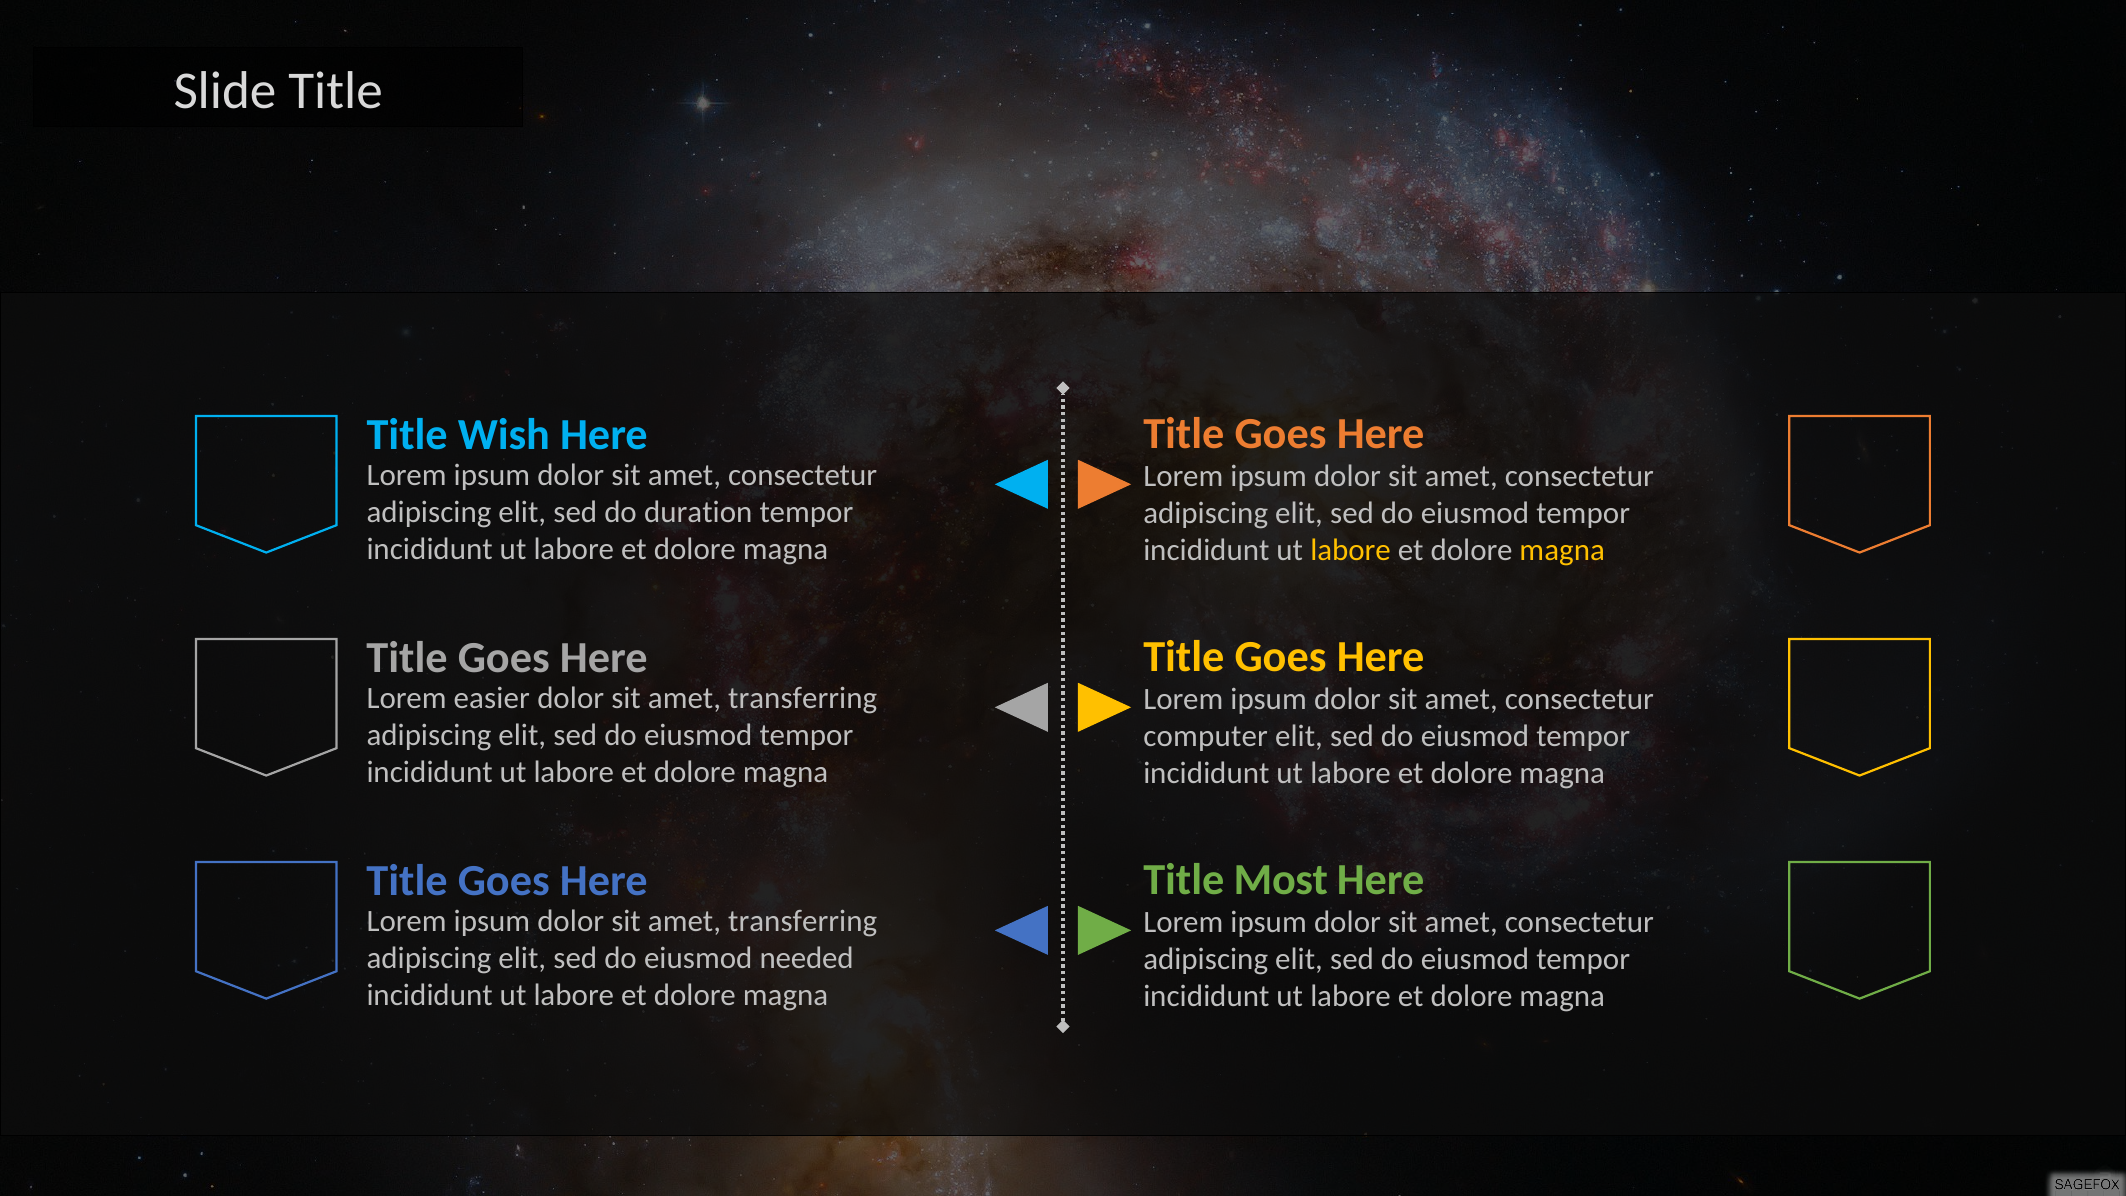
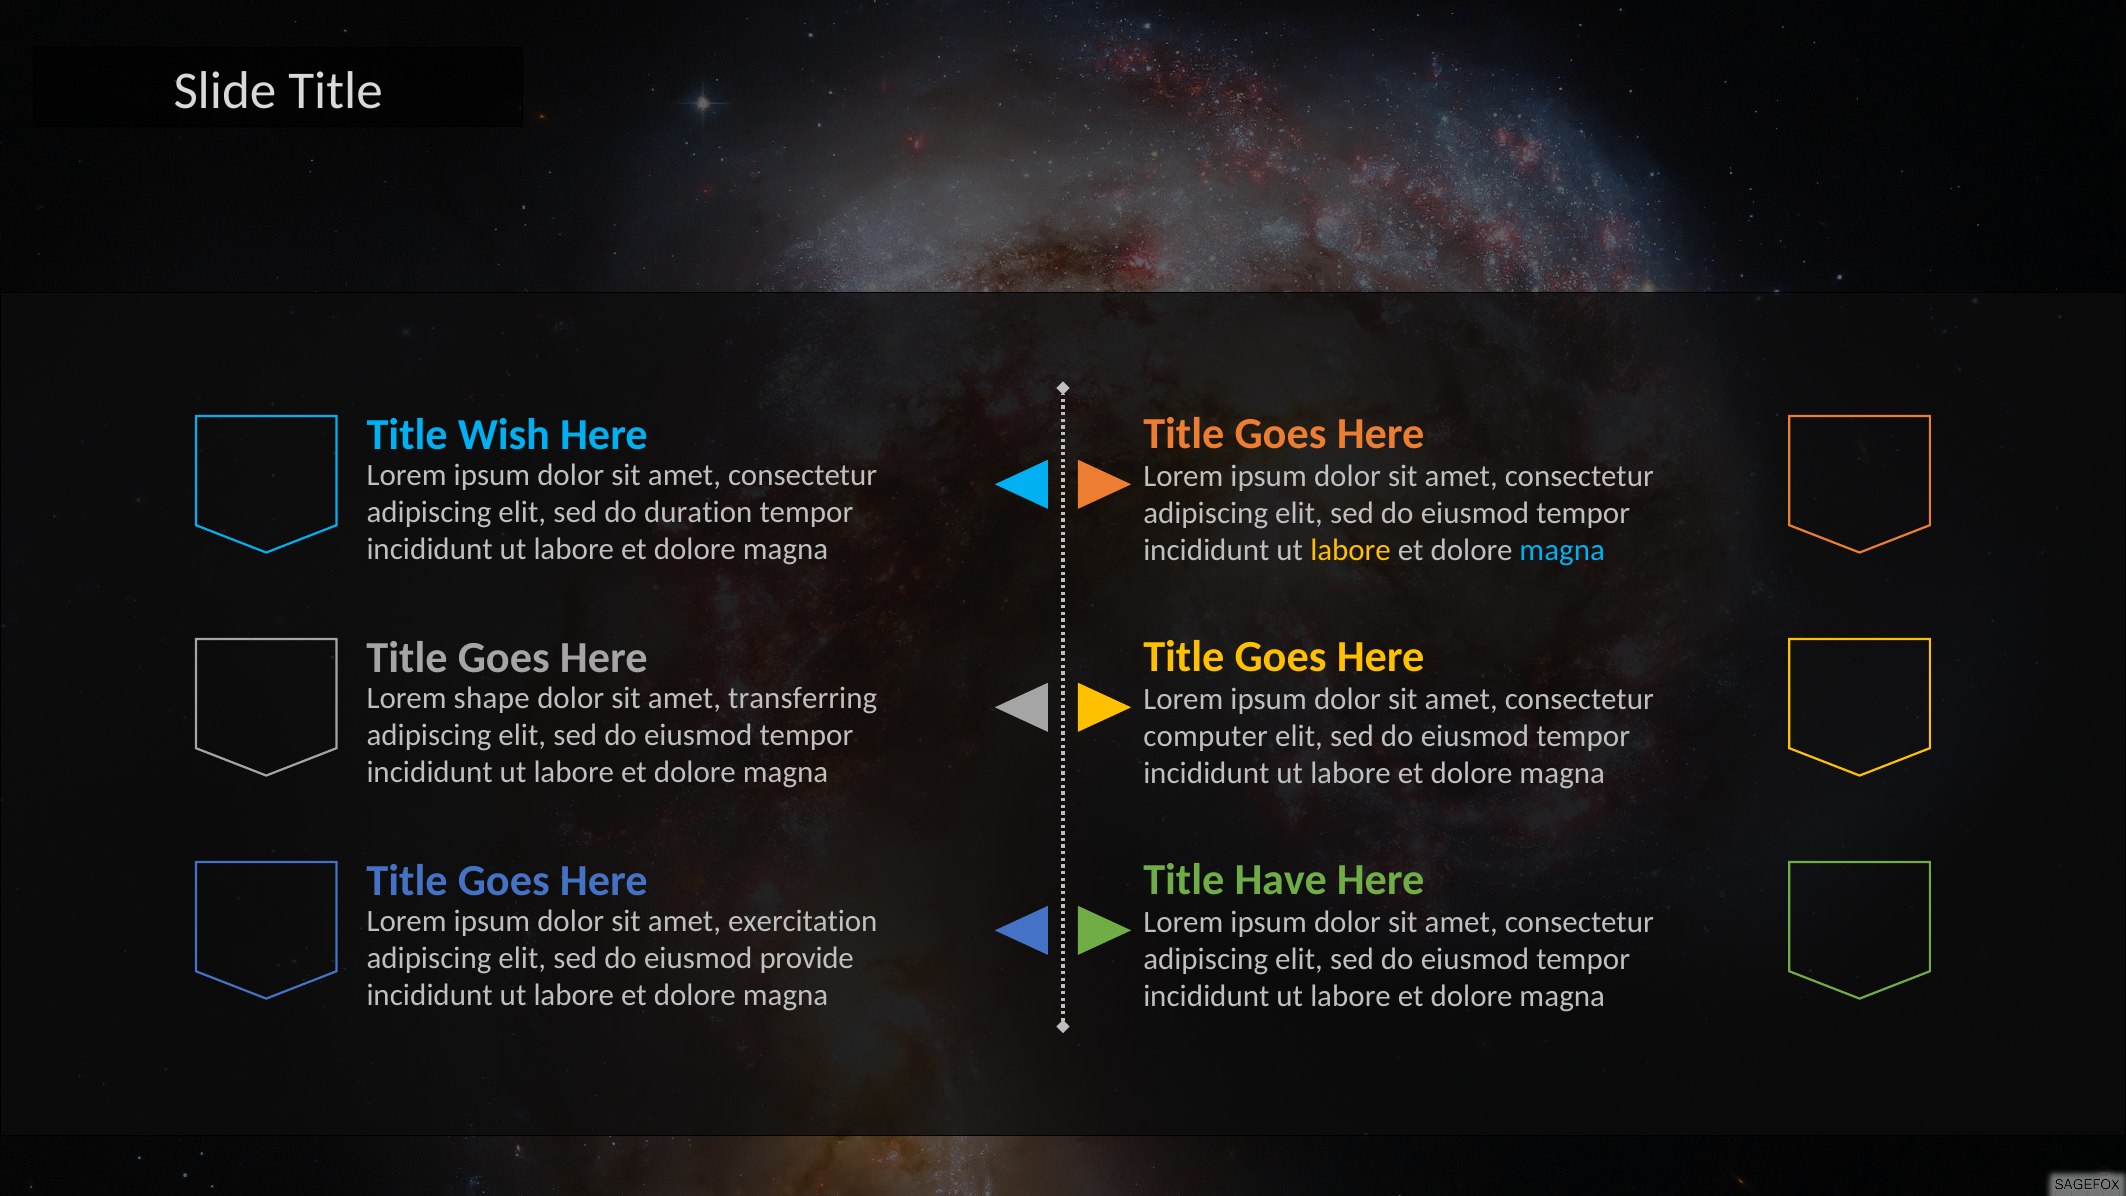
magna colour: yellow -> light blue (1562, 550)
easier: easier -> shape (492, 698)
Most: Most -> Have (1281, 880)
transferring: transferring -> exercitation (803, 921)
needed: needed -> provide (807, 958)
